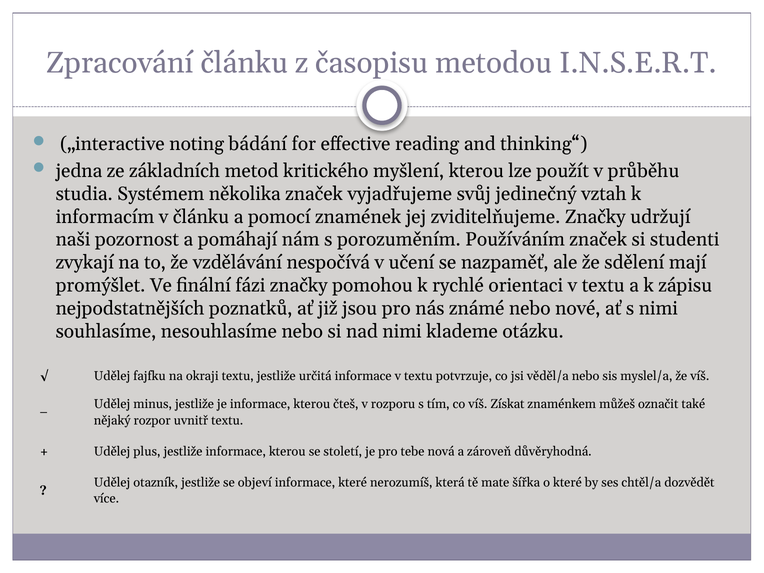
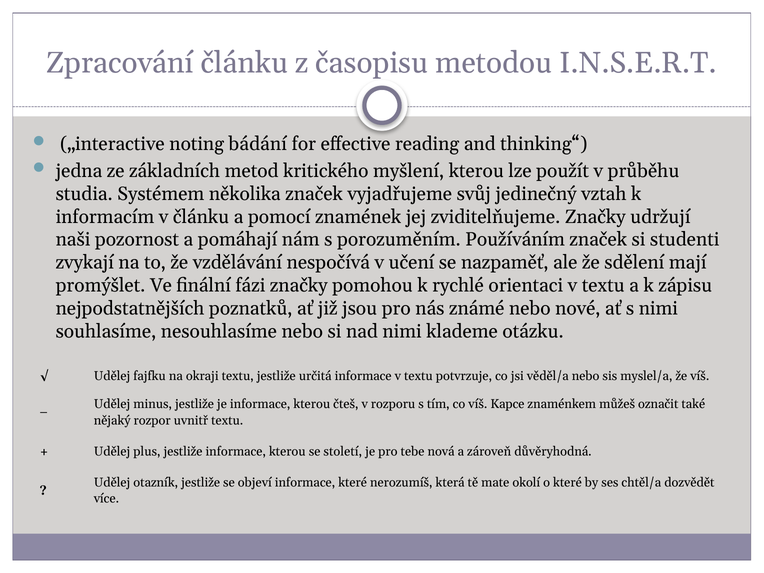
Získat: Získat -> Kapce (507, 404)
šířka: šířka -> okolí (526, 482)
